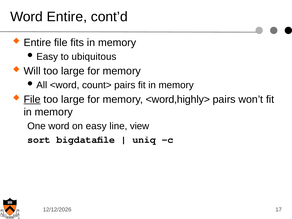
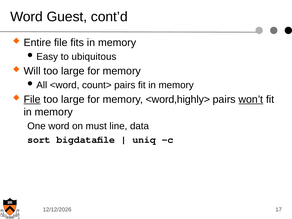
Word Entire: Entire -> Guest (67, 17)
won’t underline: none -> present (251, 99)
on easy: easy -> must (96, 126)
view: view -> data (139, 126)
